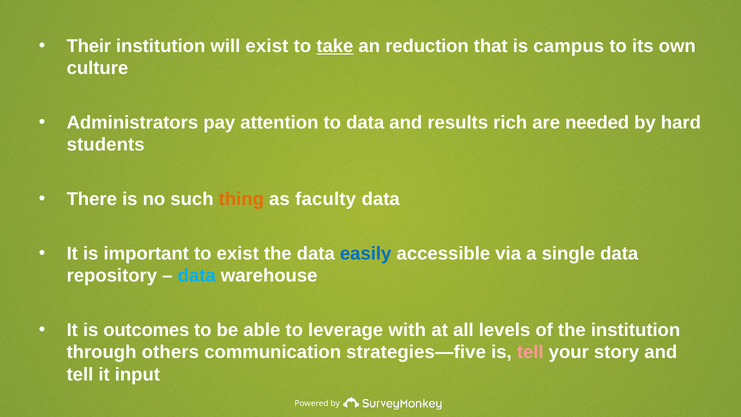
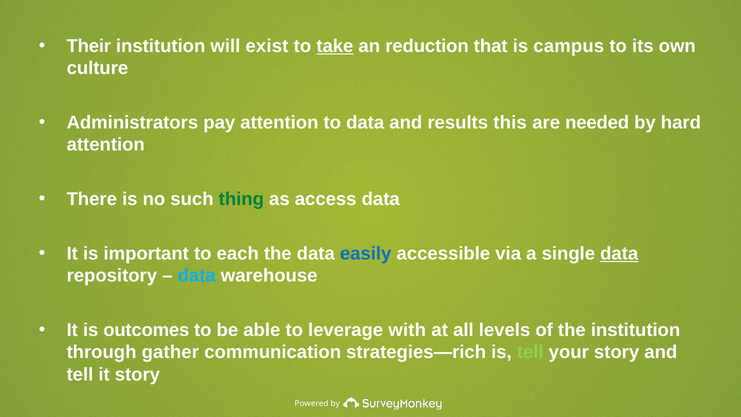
rich: rich -> this (510, 122)
students: students -> attention (106, 145)
thing colour: orange -> green (241, 199)
faculty: faculty -> access (326, 199)
to exist: exist -> each (238, 253)
data underline: none -> present (619, 253)
others: others -> gather (170, 352)
strategies—five: strategies—five -> strategies—rich (416, 352)
tell colour: pink -> light green (530, 352)
it input: input -> story (137, 374)
